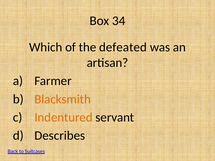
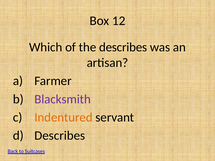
34: 34 -> 12 (119, 21)
the defeated: defeated -> describes (123, 47)
Blacksmith colour: orange -> purple (63, 99)
